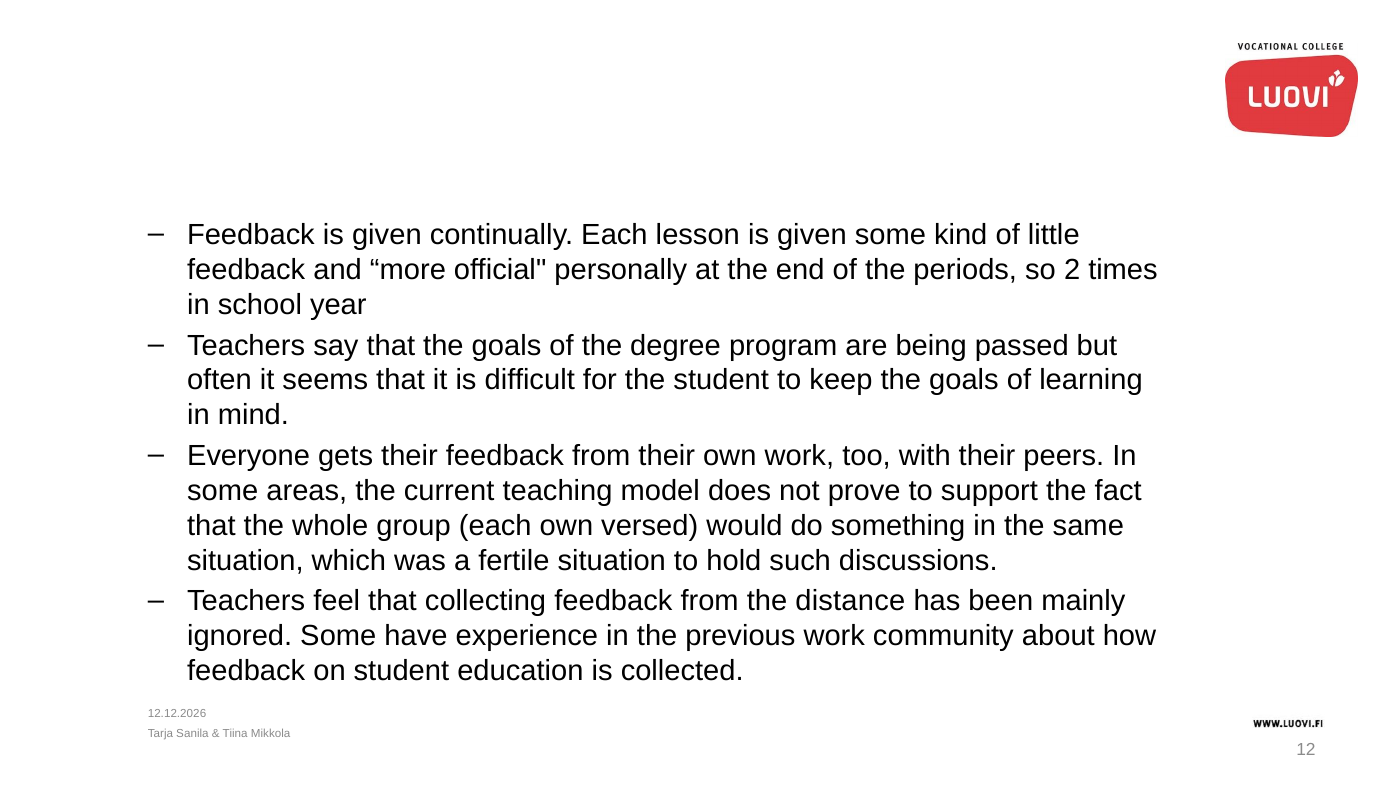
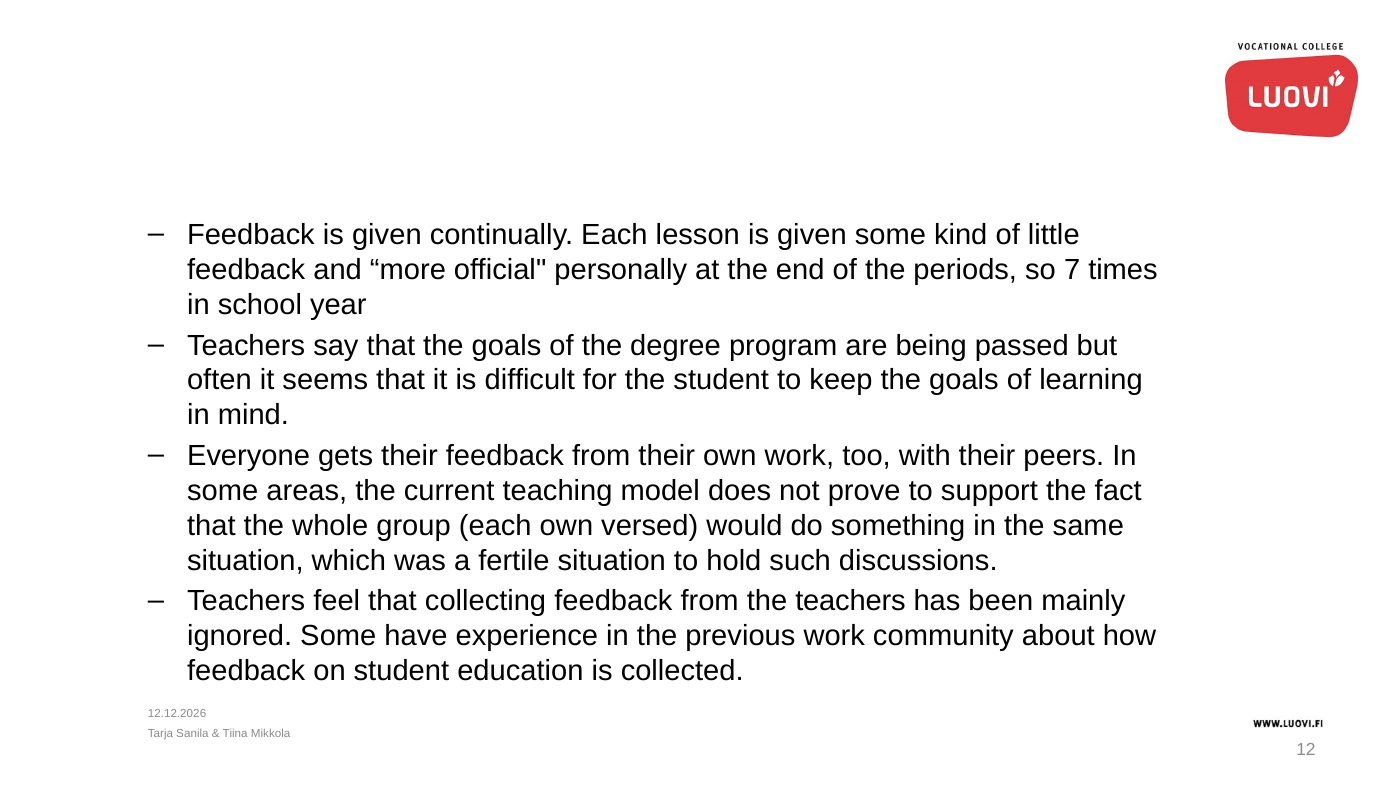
2: 2 -> 7 (1072, 270)
the distance: distance -> teachers (851, 602)
